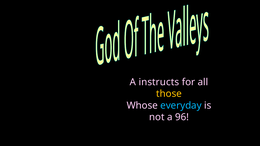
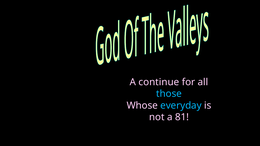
instructs: instructs -> continue (159, 82)
those colour: yellow -> light blue (169, 94)
96: 96 -> 81 (182, 117)
